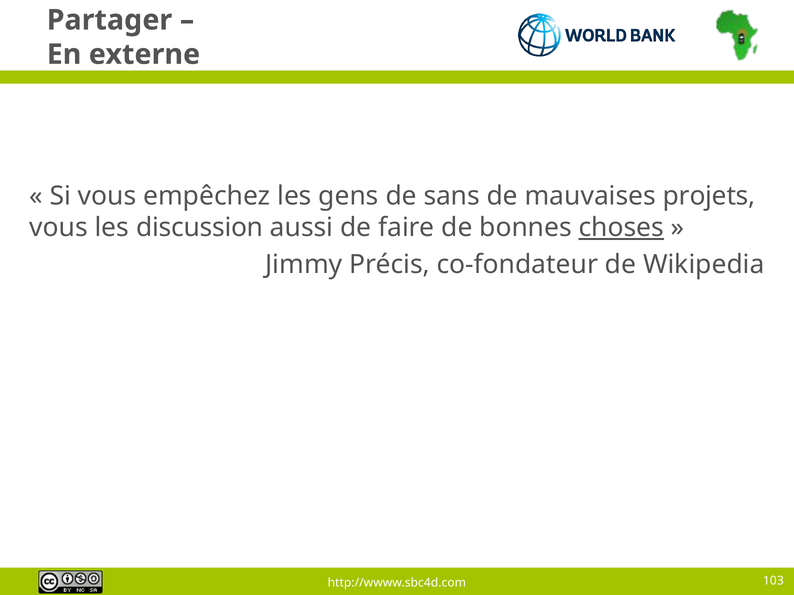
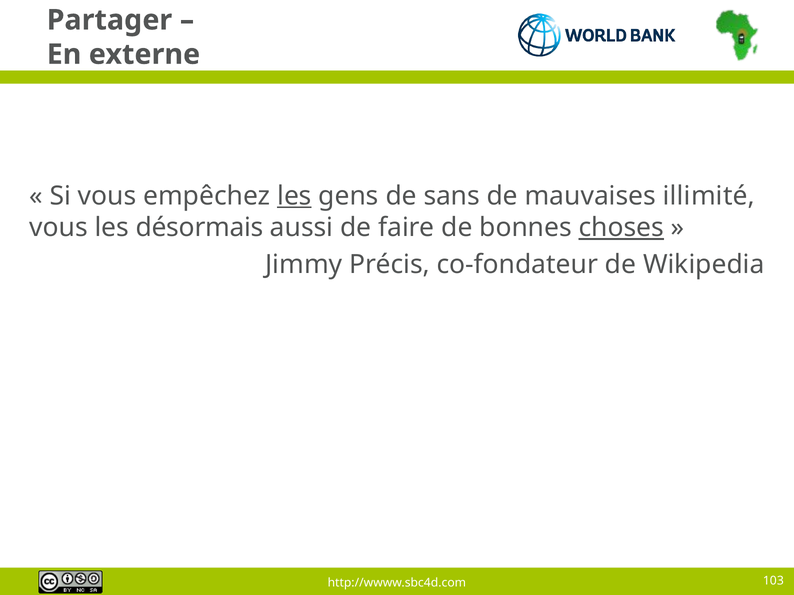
les underline: none -> present (294, 196)
projets: projets -> illimité (709, 196)
discussion: discussion -> désormais (200, 228)
